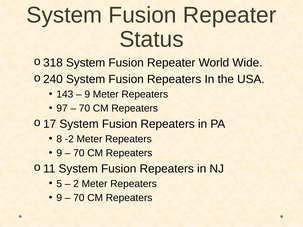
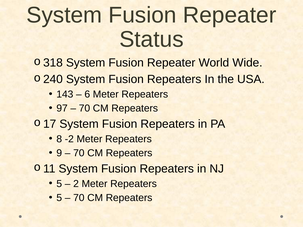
9: 9 -> 6 (87, 94)
9: 9 -> 5 (59, 198)
